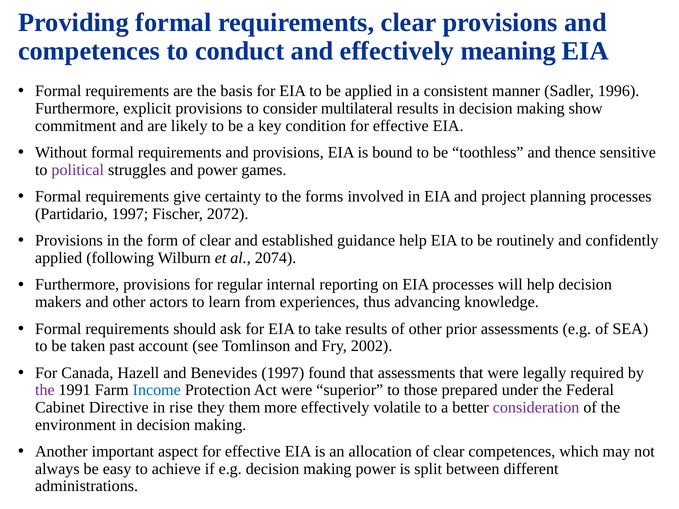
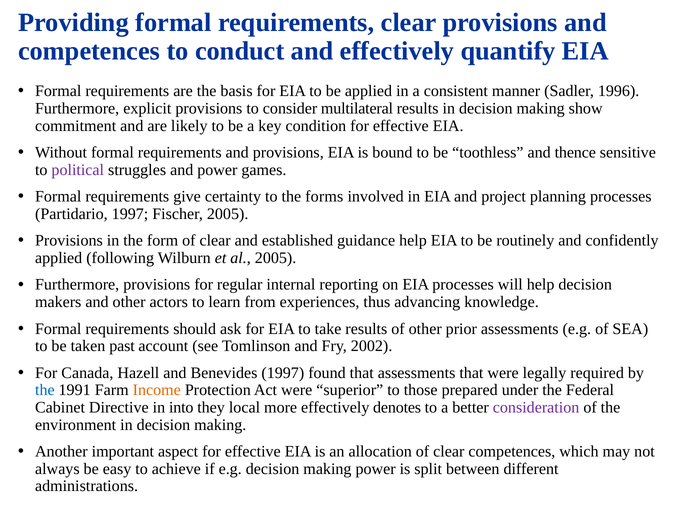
meaning: meaning -> quantify (508, 51)
Fischer 2072: 2072 -> 2005 (228, 214)
al 2074: 2074 -> 2005 (276, 258)
the colour: purple -> blue (45, 390)
Income colour: blue -> orange (157, 390)
rise: rise -> into (181, 408)
them: them -> local (244, 408)
volatile: volatile -> denotes (397, 408)
